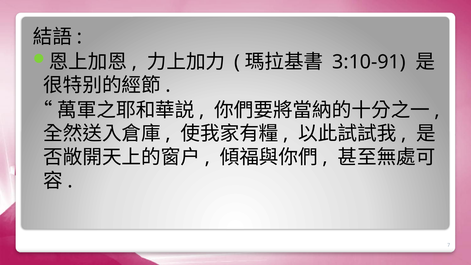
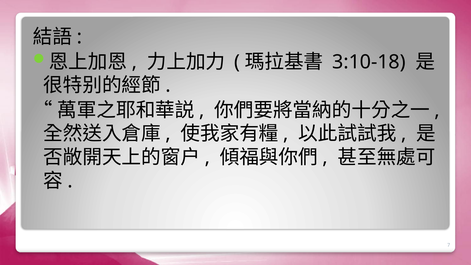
3:10-91: 3:10-91 -> 3:10-18 (369, 62)
